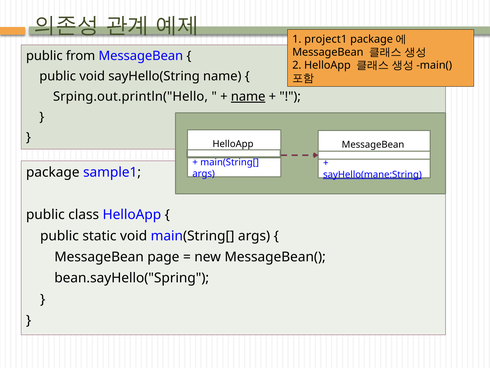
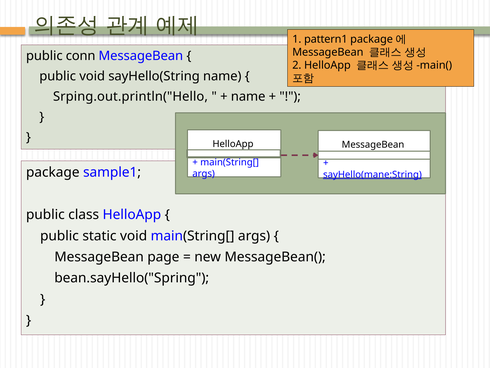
project1: project1 -> pattern1 (326, 39)
from: from -> conn (81, 56)
name underline: present -> none (248, 96)
